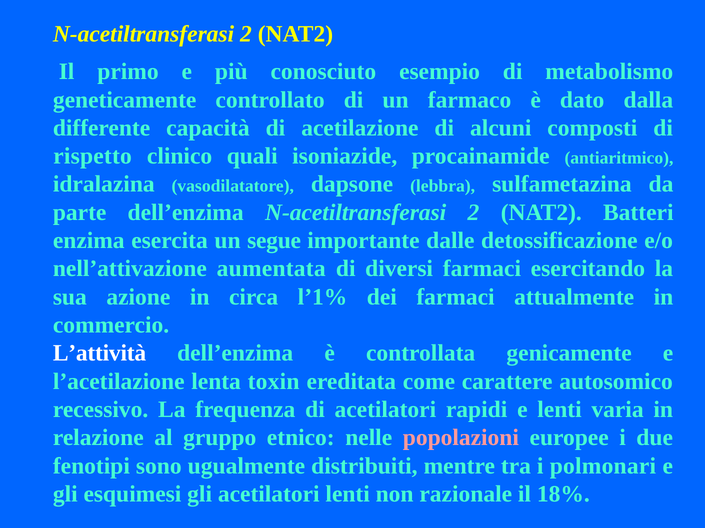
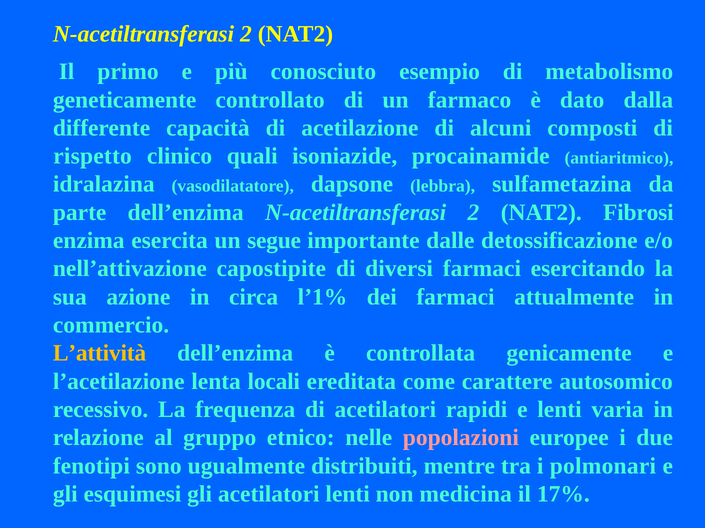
Batteri: Batteri -> Fibrosi (638, 213)
aumentata: aumentata -> capostipite (271, 269)
L’attività colour: white -> yellow (100, 354)
toxin: toxin -> locali (274, 382)
razionale: razionale -> medicina (466, 495)
18%: 18% -> 17% (563, 495)
